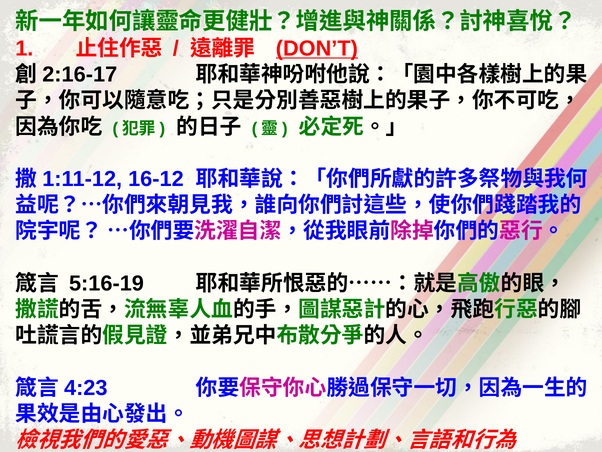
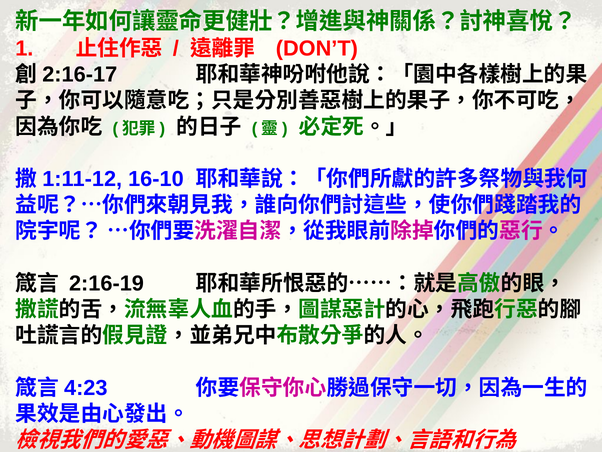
DON’T underline: present -> none (317, 49)
16-12: 16-12 -> 16-10 (156, 179)
5:16-19: 5:16-19 -> 2:16-19 (106, 283)
